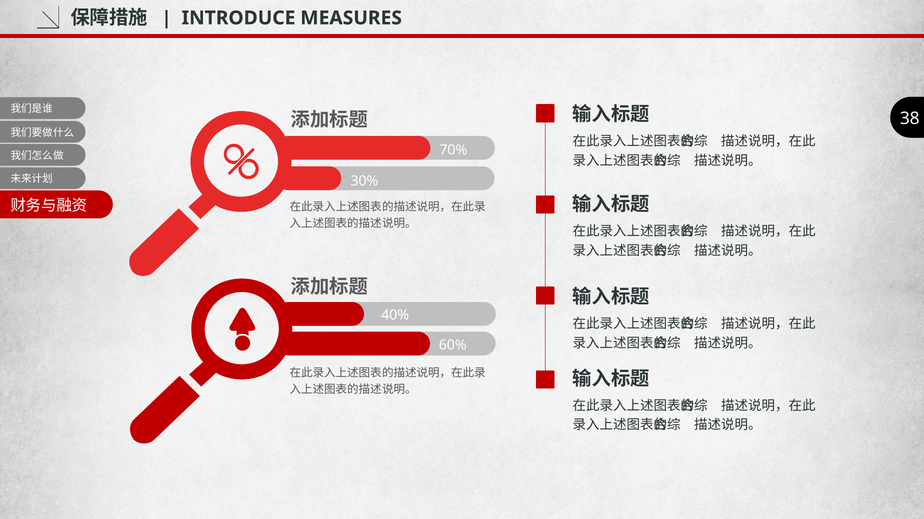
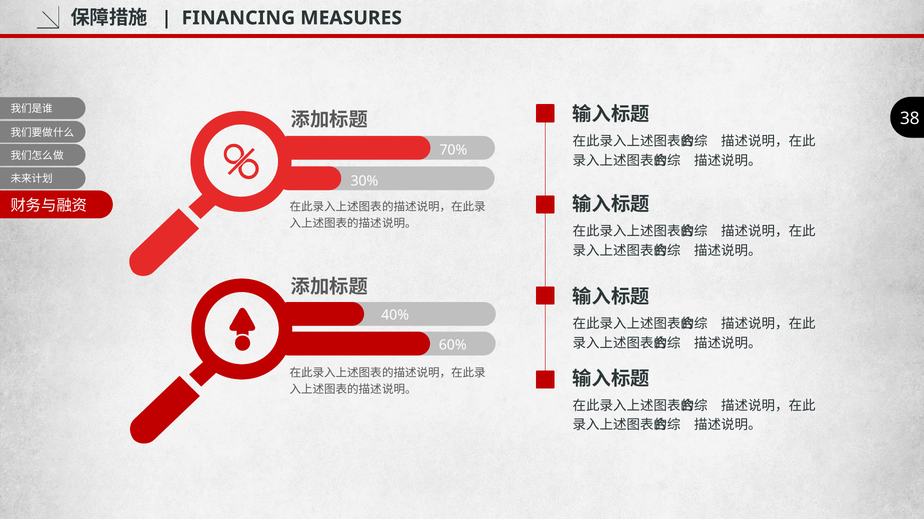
INTRODUCE: INTRODUCE -> FINANCING (238, 18)
